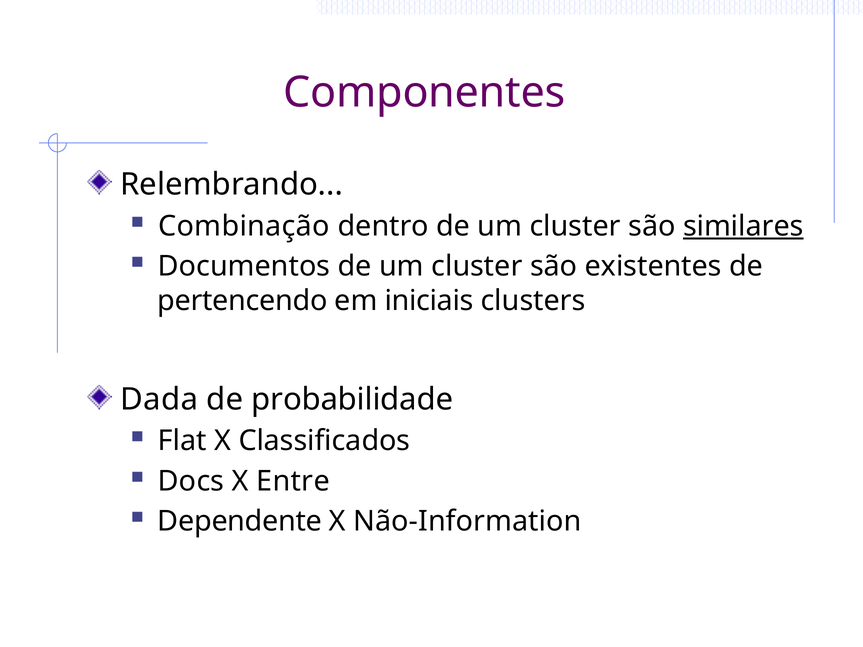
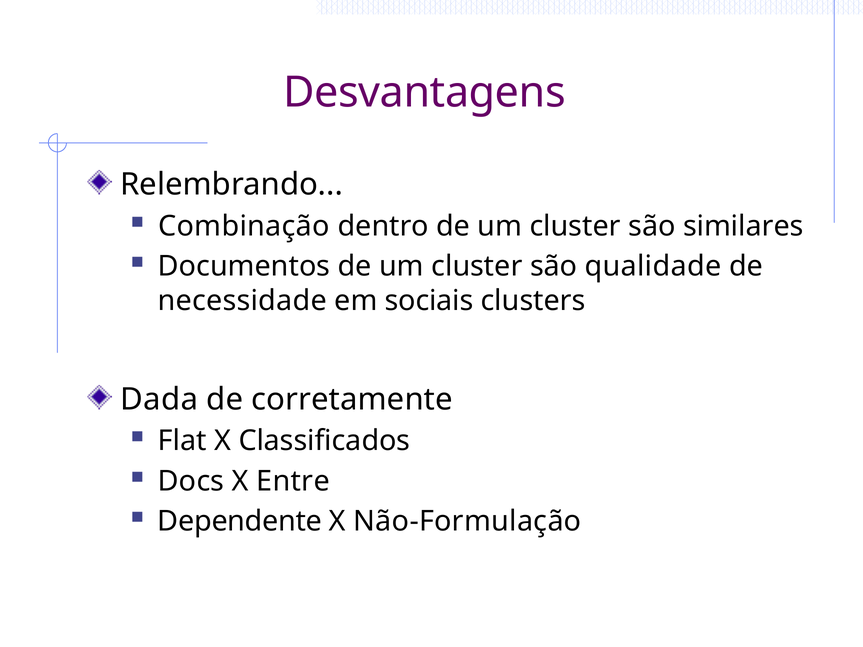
Componentes: Componentes -> Desvantagens (424, 93)
similares underline: present -> none (743, 226)
existentes: existentes -> qualidade (653, 267)
pertencendo: pertencendo -> necessidade (242, 301)
iniciais: iniciais -> sociais (429, 301)
probabilidade: probabilidade -> corretamente (352, 399)
Não-Information: Não-Information -> Não-Formulação (467, 522)
